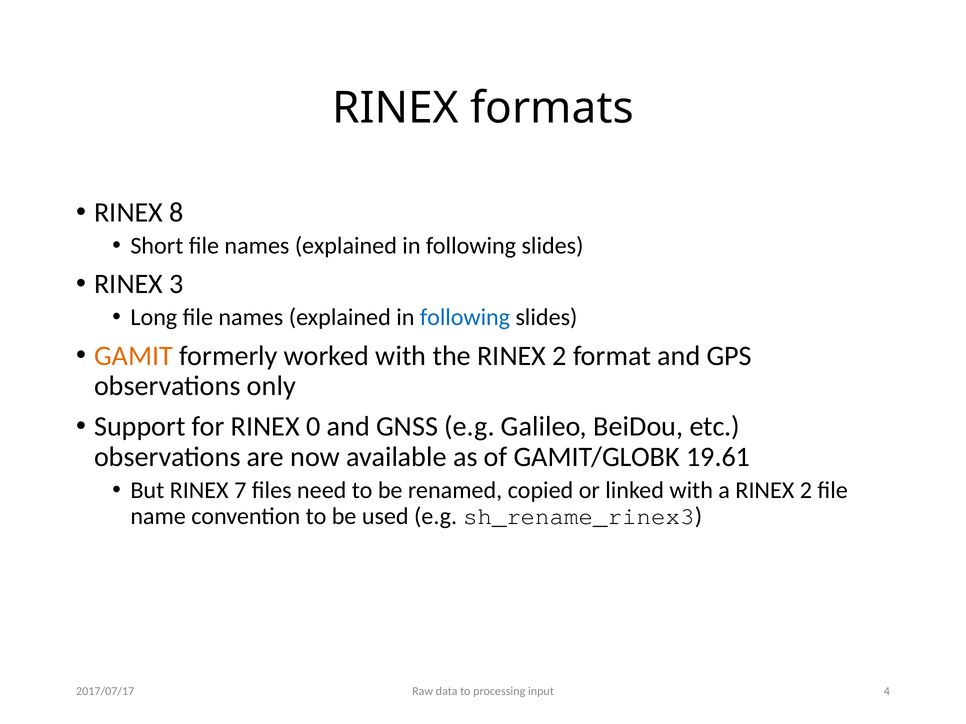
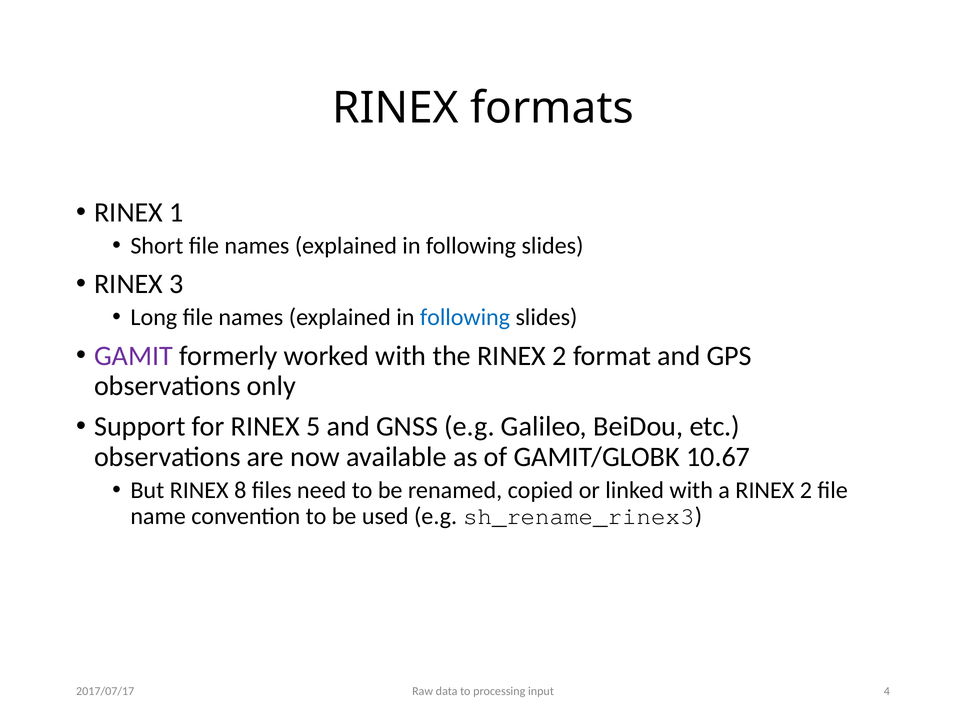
8: 8 -> 1 (176, 213)
GAMIT colour: orange -> purple (134, 356)
0: 0 -> 5 (313, 427)
19.61: 19.61 -> 10.67 (718, 457)
7: 7 -> 8 (240, 491)
